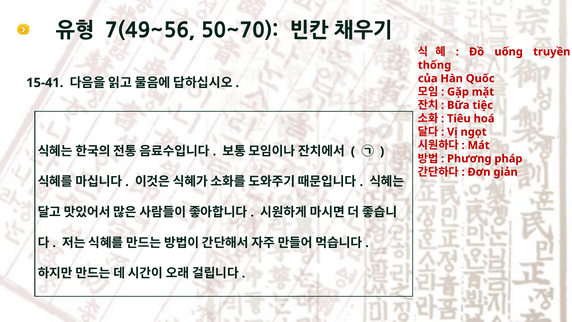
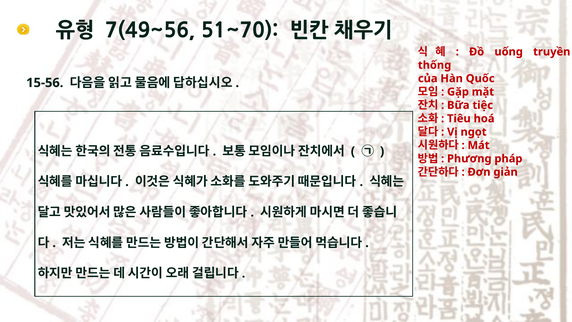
50~70: 50~70 -> 51~70 (240, 31)
15-41: 15-41 -> 15-56 (45, 83)
